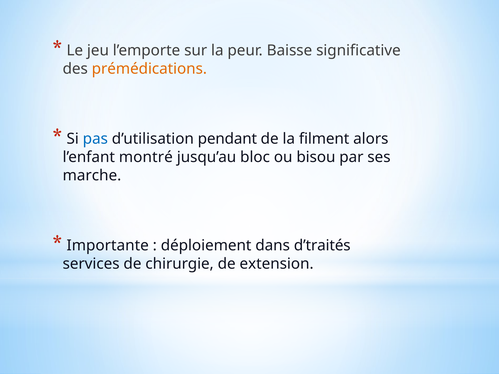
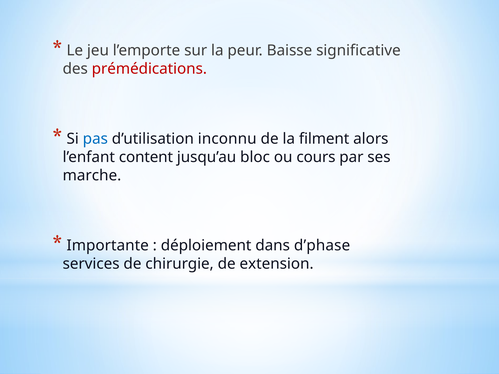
prémédications colour: orange -> red (149, 69)
pendant: pendant -> inconnu (227, 139)
montré: montré -> content (146, 157)
bisou: bisou -> cours (316, 157)
d’traités: d’traités -> d’phase (322, 246)
